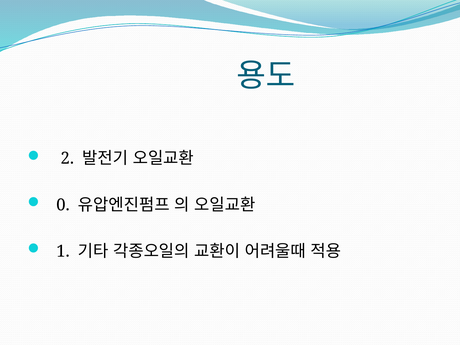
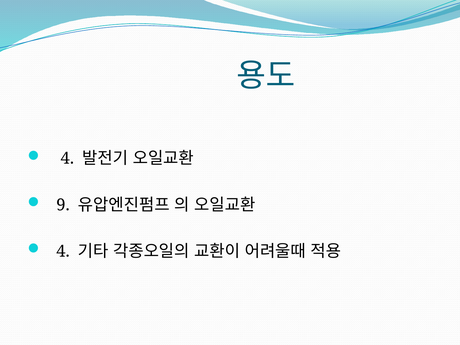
2: 2 -> 4 (67, 158)
0: 0 -> 9 (63, 205)
1: 1 -> 4 (63, 251)
